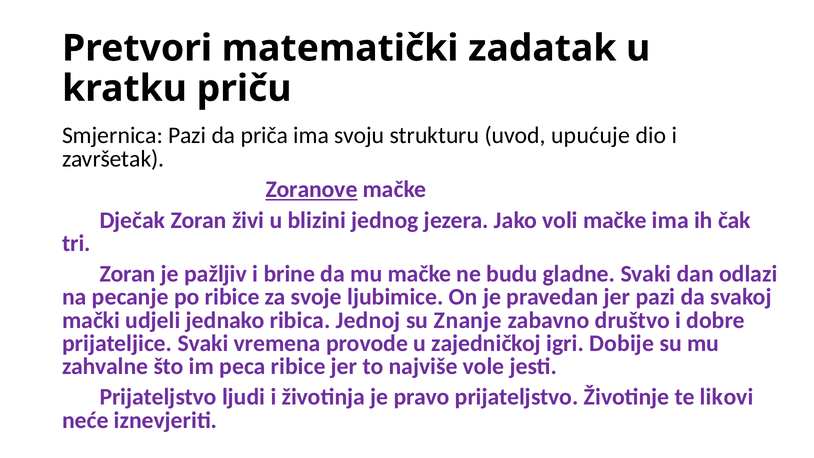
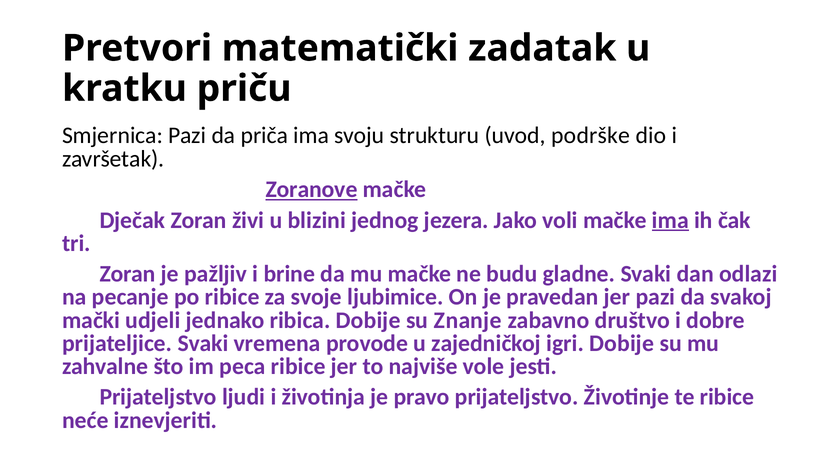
upućuje: upućuje -> podrške (591, 136)
ima underline: none -> present (670, 220)
ribica Jednoj: Jednoj -> Dobije (368, 320)
te likovi: likovi -> ribice (727, 397)
